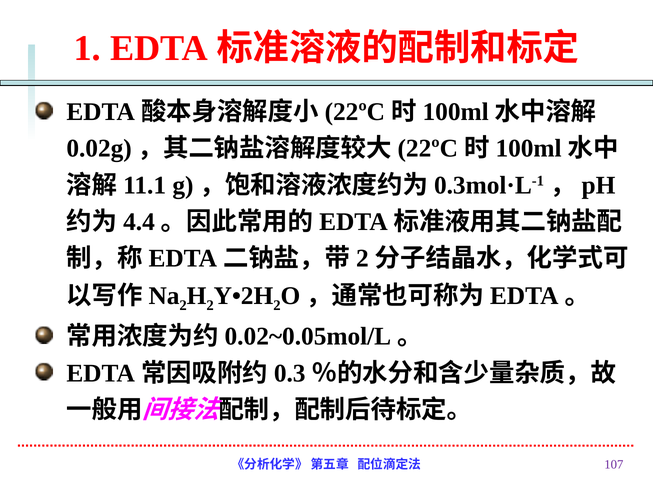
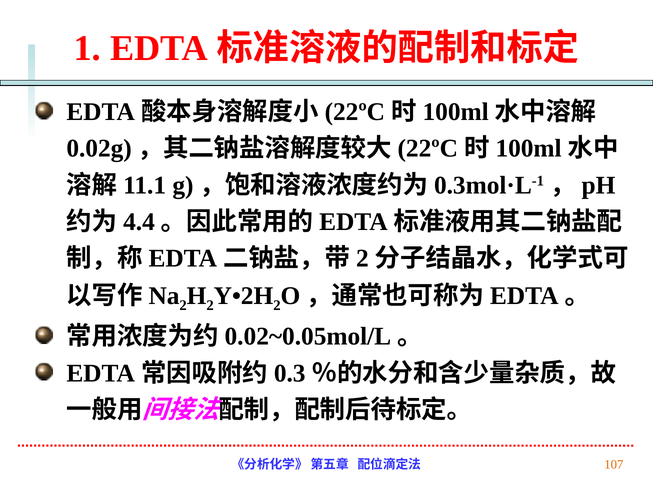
107 colour: purple -> orange (614, 464)
